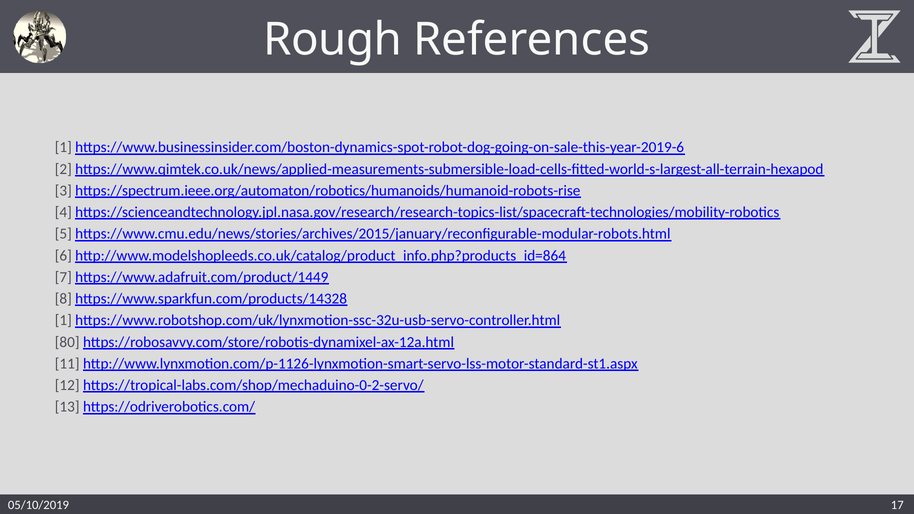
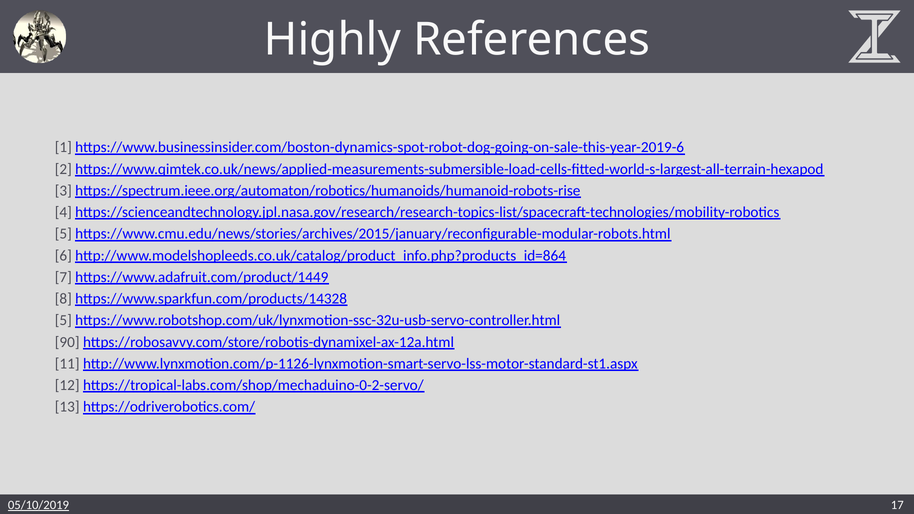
Rough: Rough -> Highly (332, 40)
1: 1 -> 5 (63, 320)
80: 80 -> 90 (67, 342)
05/10/2019 underline: none -> present (38, 505)
